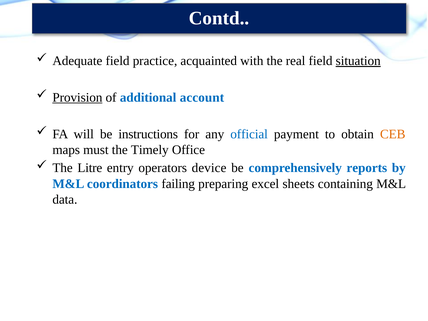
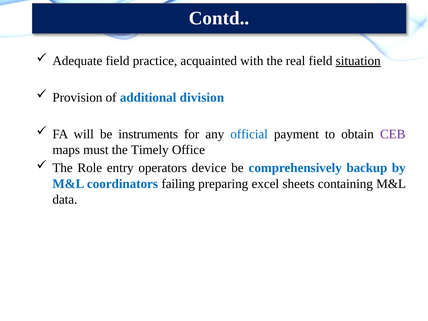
Provision underline: present -> none (77, 97)
account: account -> division (202, 97)
instructions: instructions -> instruments (148, 134)
CEB colour: orange -> purple (393, 134)
Litre: Litre -> Role (90, 168)
reports: reports -> backup (367, 168)
